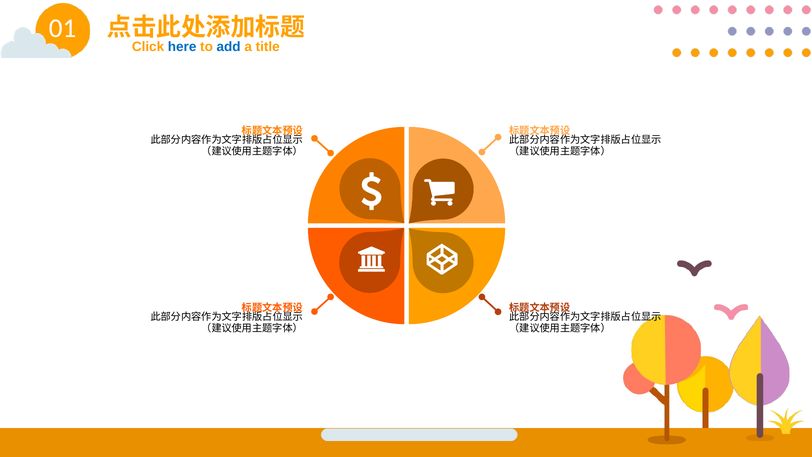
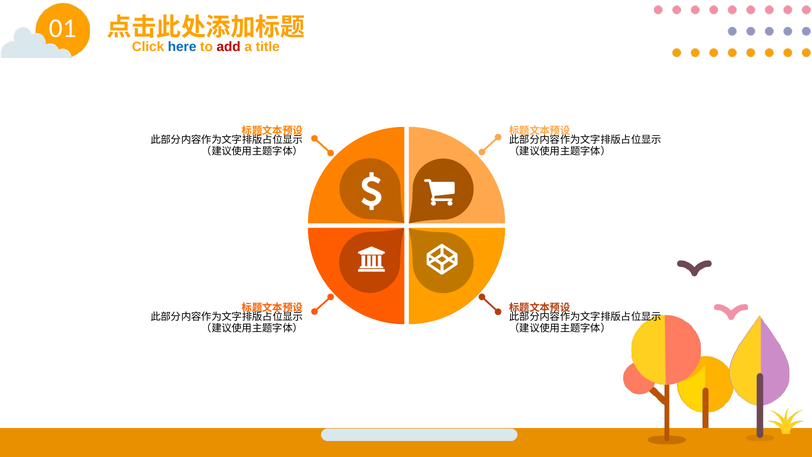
add colour: blue -> red (229, 47)
